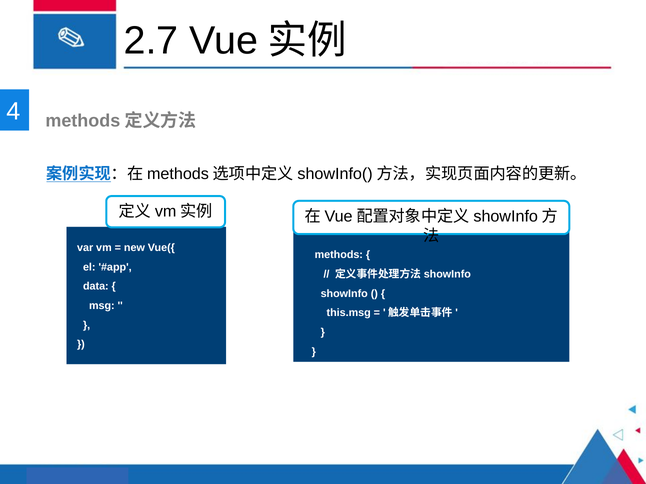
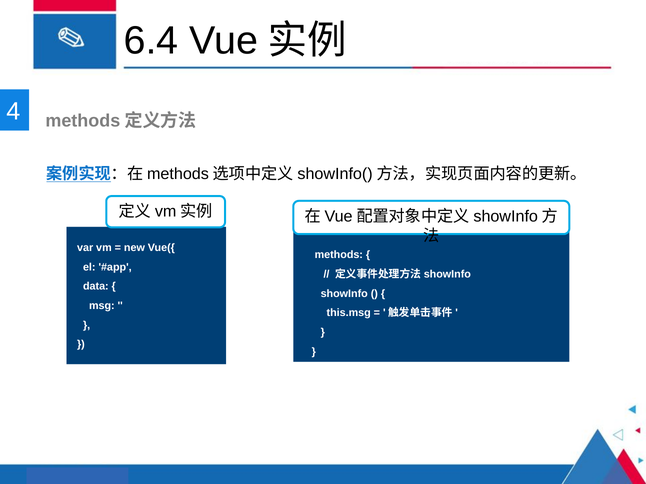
2.7: 2.7 -> 6.4 (151, 41)
